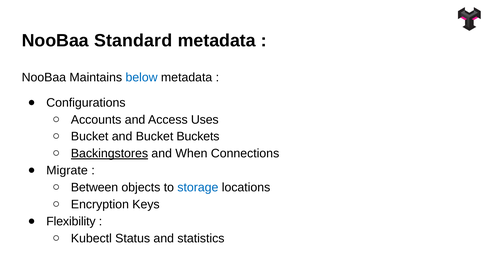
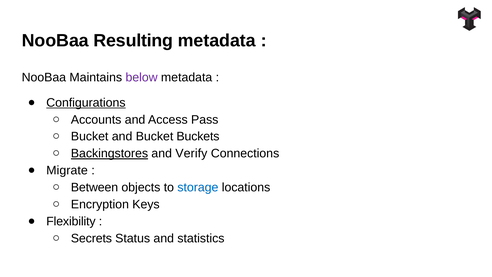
Standard: Standard -> Resulting (133, 41)
below colour: blue -> purple (142, 77)
Configurations underline: none -> present (86, 103)
Uses: Uses -> Pass (205, 120)
When: When -> Verify (191, 153)
Kubectl: Kubectl -> Secrets (91, 238)
